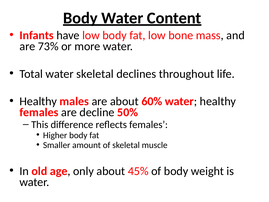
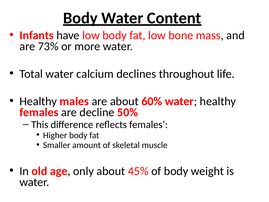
water skeletal: skeletal -> calcium (95, 74)
